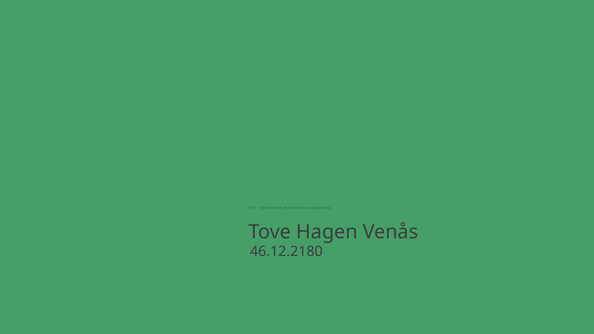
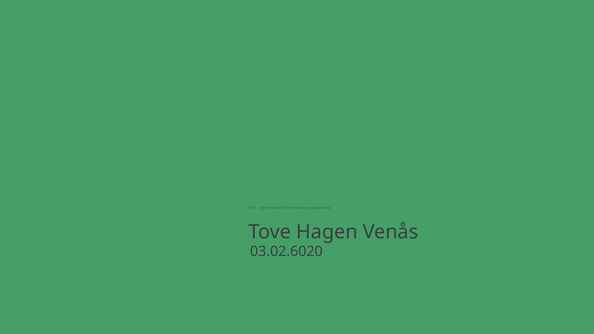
46.12.2180: 46.12.2180 -> 03.02.6020 (286, 252)
